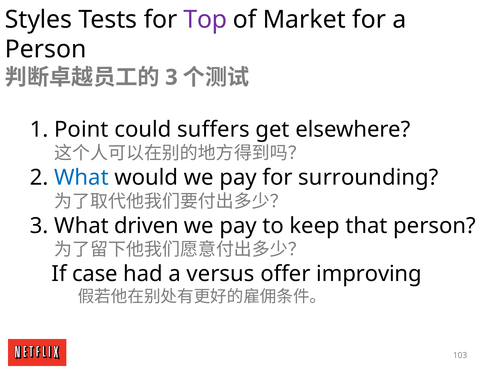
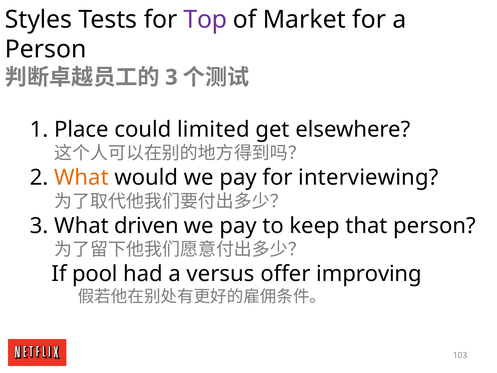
Point: Point -> Place (81, 130)
suffers: suffers -> limited (213, 130)
What colour: blue -> orange (81, 178)
surrounding: surrounding -> interviewing (368, 178)
case: case -> pool (95, 274)
